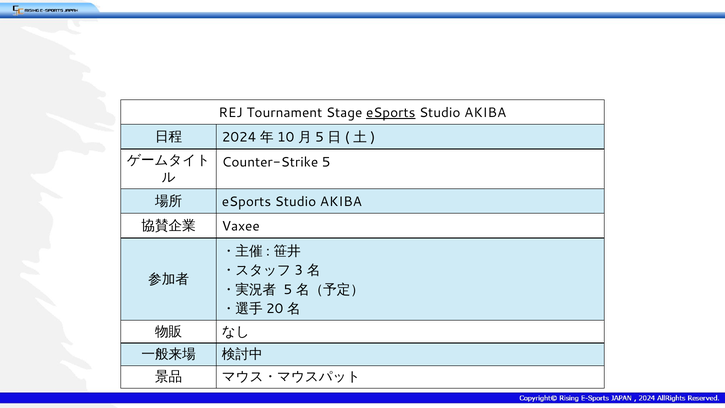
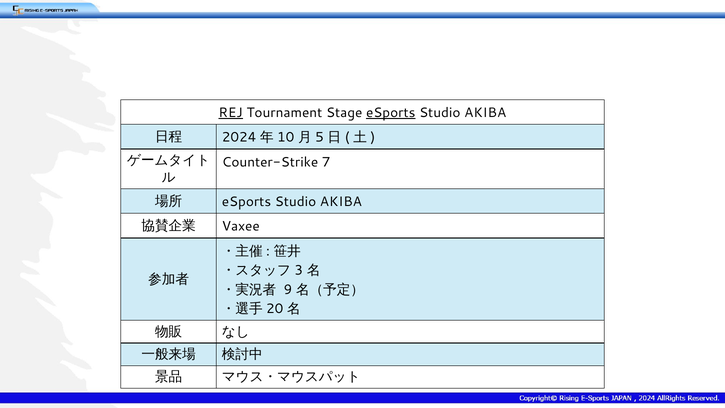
REJ underline: none -> present (231, 113)
Counter-Strike 5: 5 -> 7 (326, 162)
5: 5 -> 9 (288, 289)
